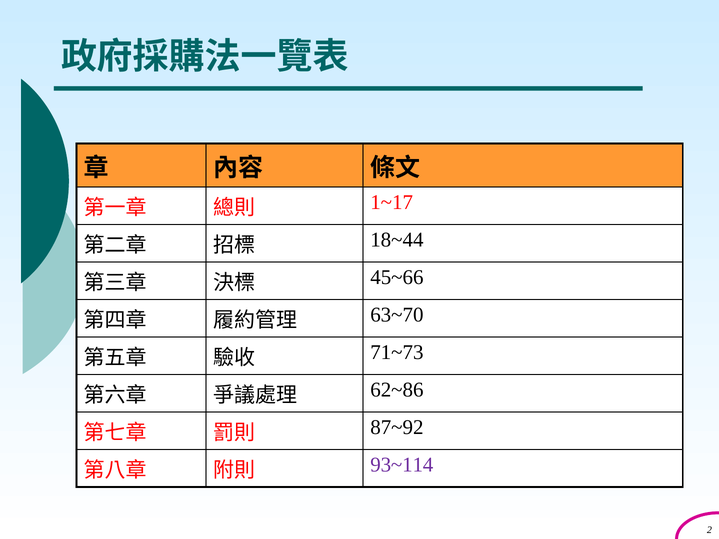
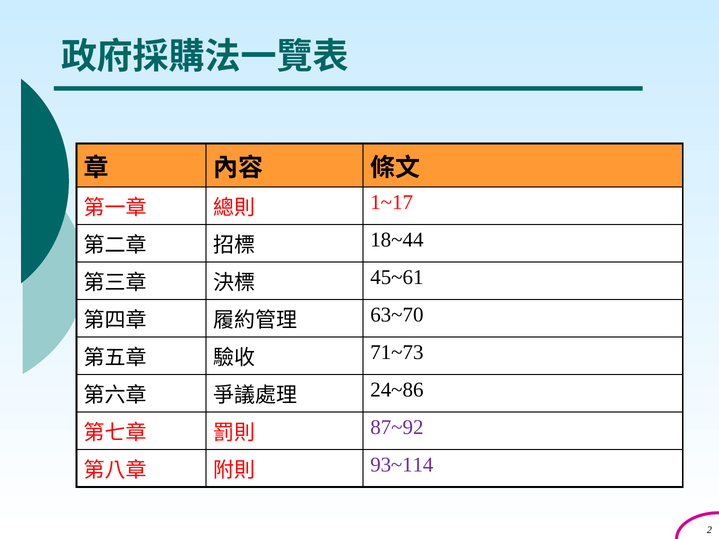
45~66: 45~66 -> 45~61 (397, 277)
62~86: 62~86 -> 24~86 (397, 390)
87~92 colour: black -> purple (397, 428)
